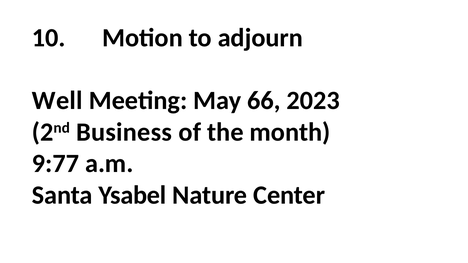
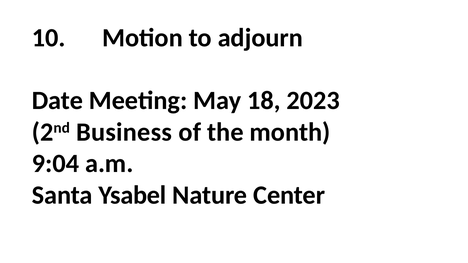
Well: Well -> Date (58, 101)
66: 66 -> 18 (264, 101)
9:77: 9:77 -> 9:04 (56, 164)
